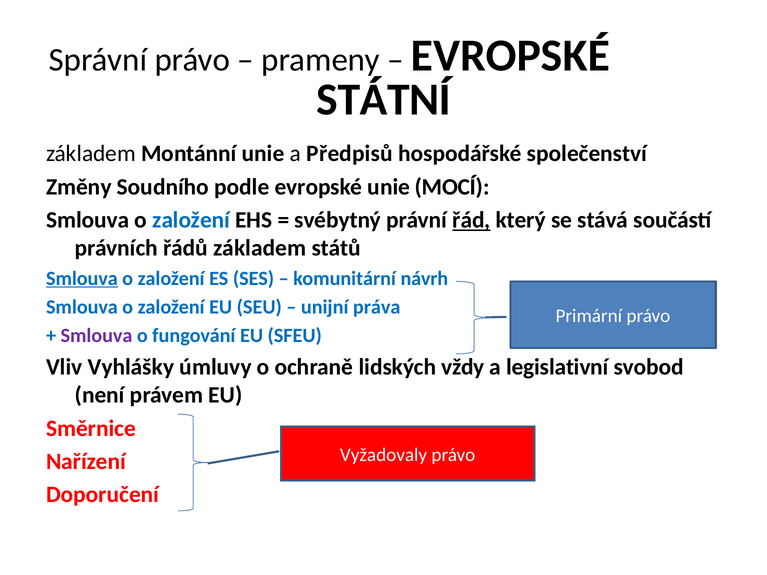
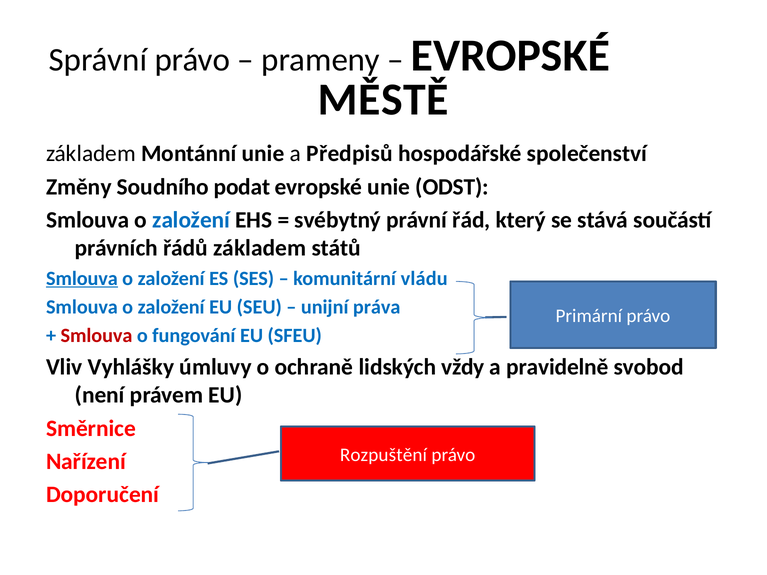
STÁTNÍ: STÁTNÍ -> MĚSTĚ (383, 100)
podle: podle -> podat (242, 187)
MOCÍ: MOCÍ -> ODST (452, 187)
řád underline: present -> none (471, 220)
návrh: návrh -> vládu (424, 279)
Smlouva colour: purple -> red (96, 336)
legislativní: legislativní -> pravidelně (557, 367)
Vyžadovaly: Vyžadovaly -> Rozpuštění (383, 455)
